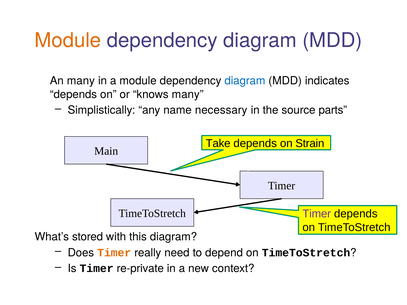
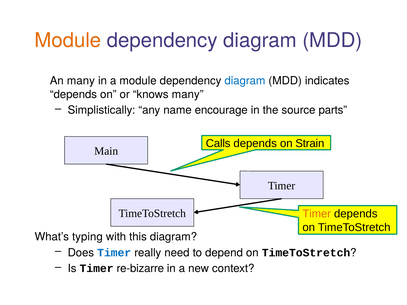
necessary: necessary -> encourage (221, 110)
Take: Take -> Calls (218, 144)
Timer colour: purple -> orange (317, 214)
stored: stored -> typing (87, 237)
Timer colour: orange -> blue (114, 253)
re-private: re-private -> re-bizarre (140, 269)
